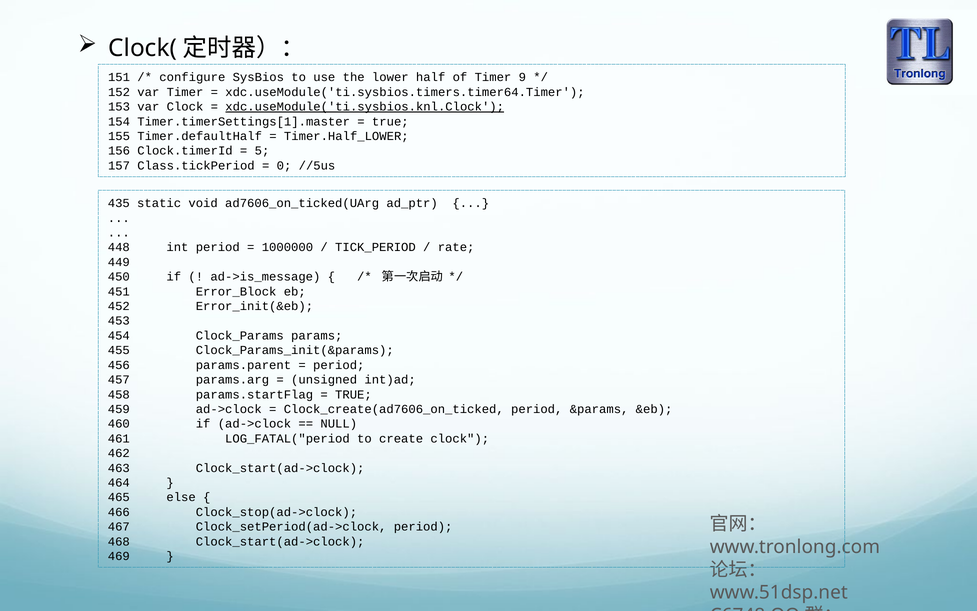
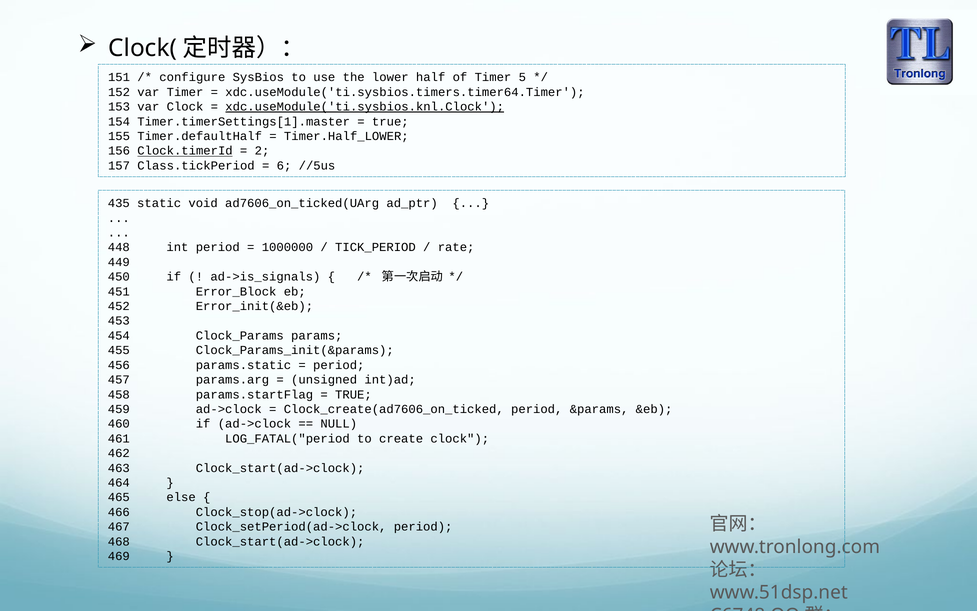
9: 9 -> 5 (522, 77)
Clock.timerId underline: none -> present (185, 151)
5: 5 -> 2 (262, 151)
0: 0 -> 6 (284, 165)
ad->is_message: ad->is_message -> ad->is_signals (265, 277)
params.parent: params.parent -> params.static (243, 365)
